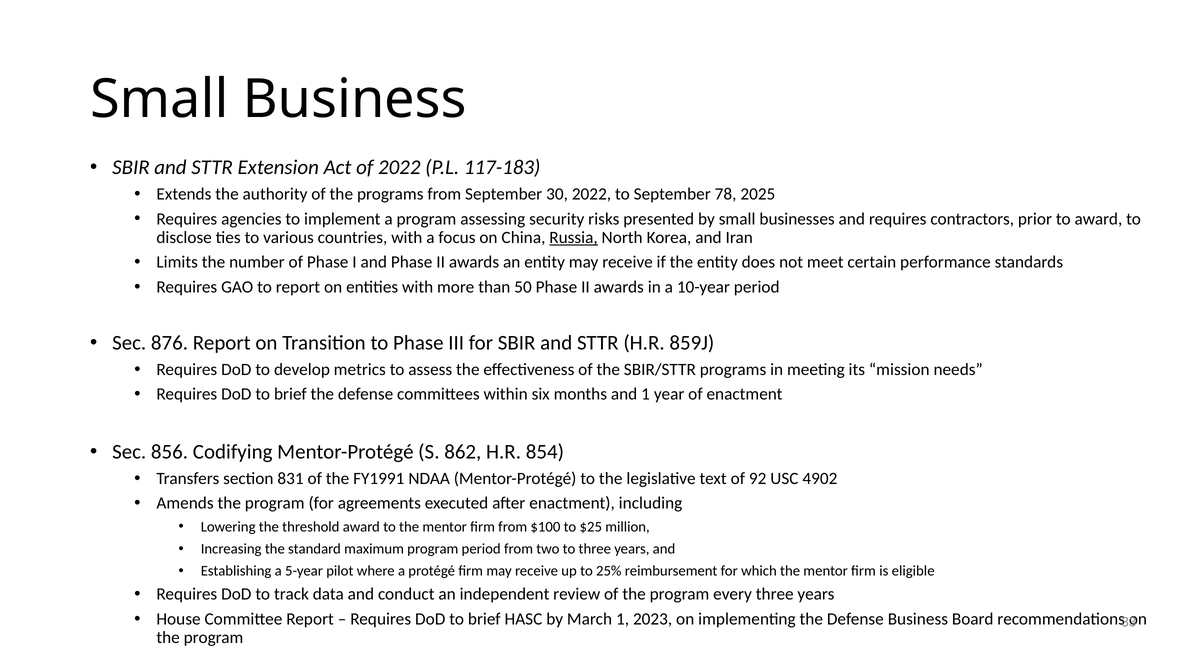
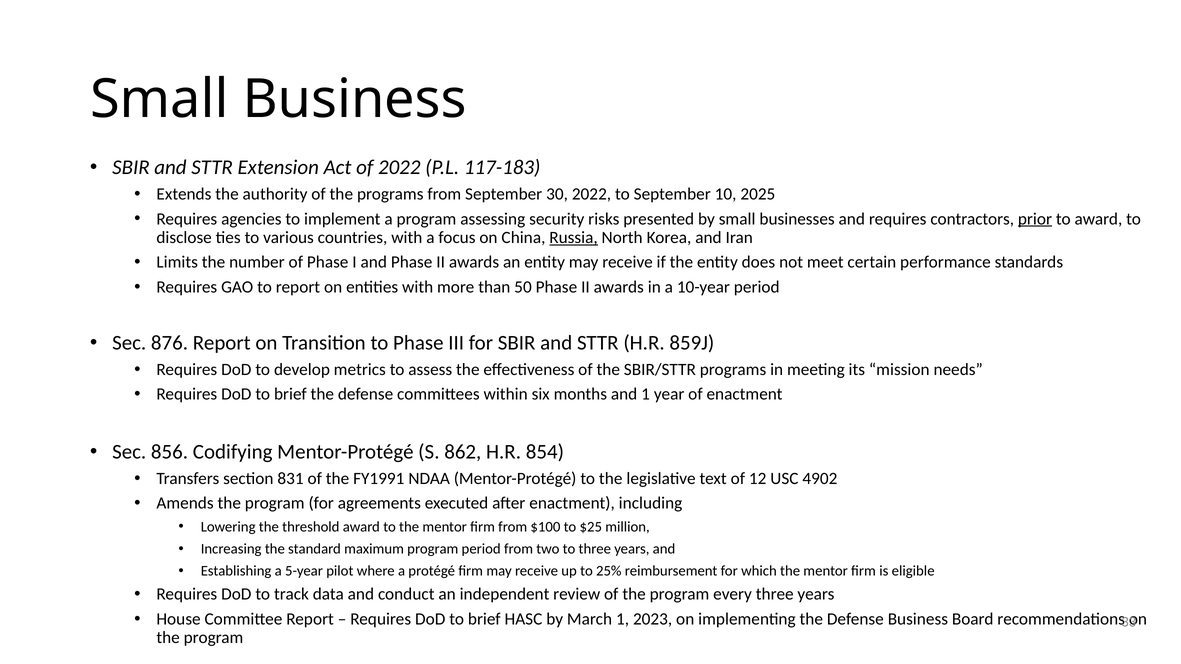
78: 78 -> 10 (726, 194)
prior underline: none -> present (1035, 219)
92: 92 -> 12 (758, 479)
